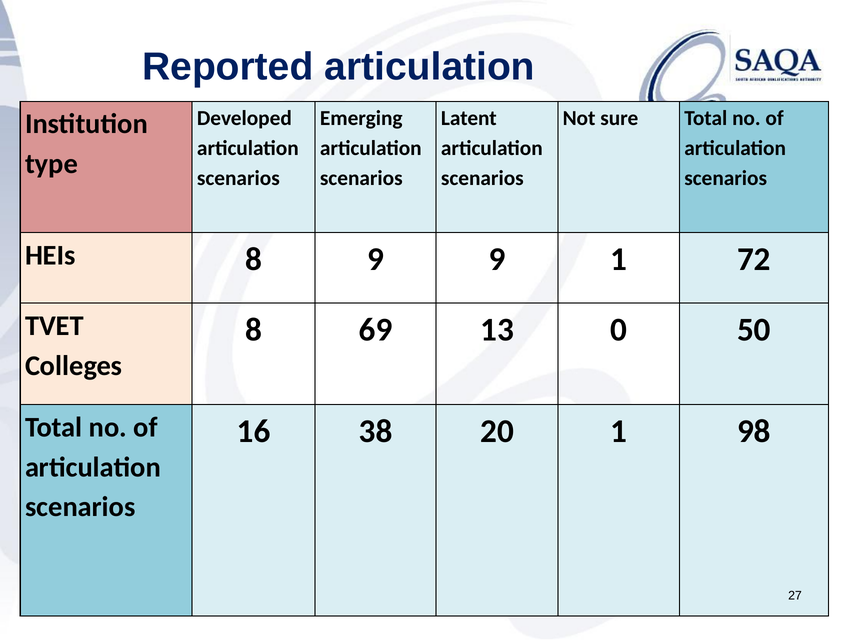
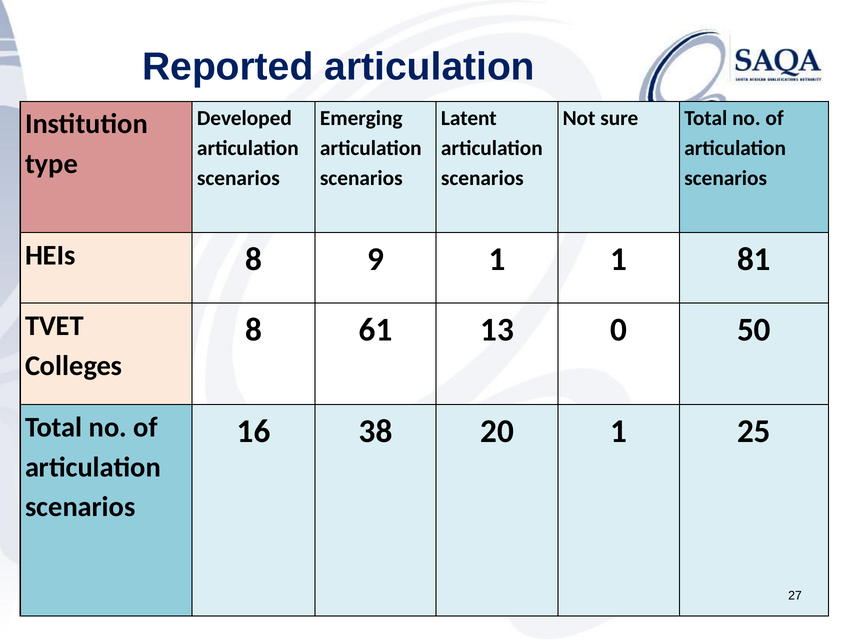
9 9: 9 -> 1 (497, 259)
72: 72 -> 81 (754, 259)
69: 69 -> 61 (376, 330)
98: 98 -> 25 (754, 431)
